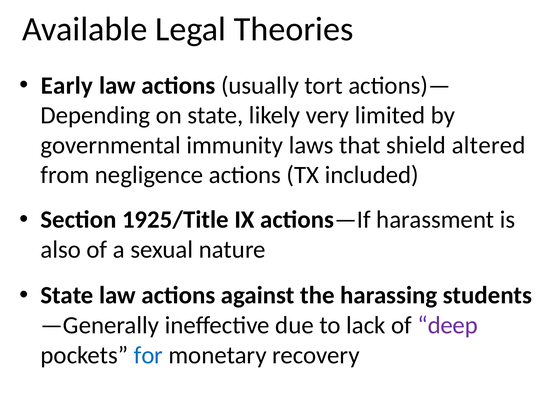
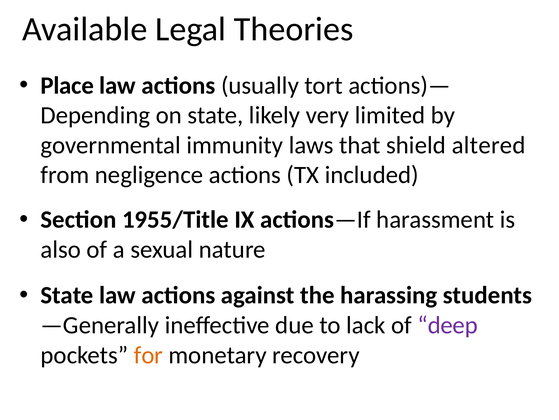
Early: Early -> Place (67, 85)
1925/Title: 1925/Title -> 1955/Title (175, 219)
for colour: blue -> orange (148, 355)
